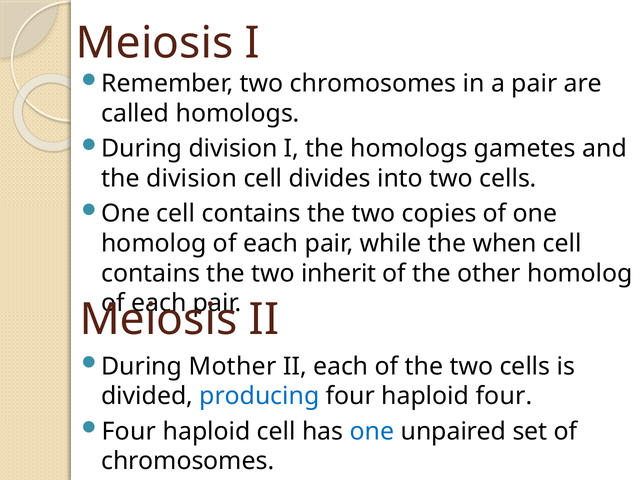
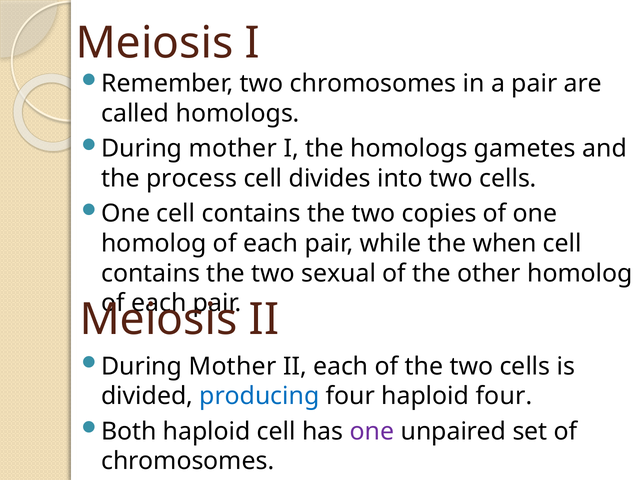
division: division -> mother (233, 149)
the division: division -> process (192, 179)
inherit: inherit -> sexual (339, 273)
Four: Four -> Both (129, 431)
one colour: blue -> purple (372, 431)
